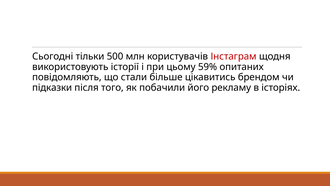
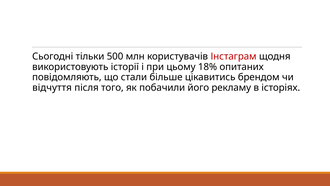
59%: 59% -> 18% (208, 67)
підказки: підказки -> відчуття (52, 87)
